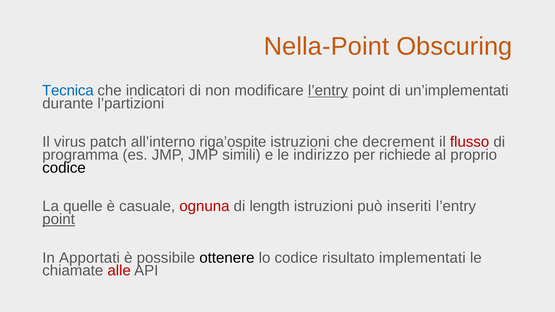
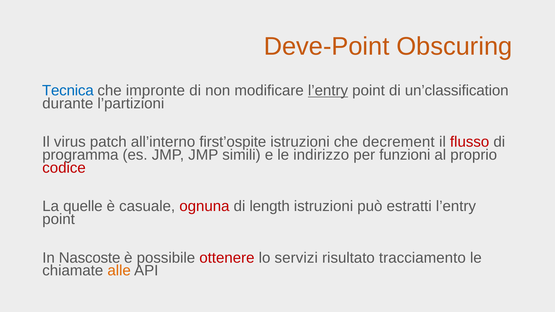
Nella-Point: Nella-Point -> Deve-Point (327, 47)
indicatori: indicatori -> impronte (155, 91)
un’implementati: un’implementati -> un’classification (457, 91)
riga’ospite: riga’ospite -> first’ospite (233, 142)
richiede: richiede -> funzioni (405, 155)
codice colour: black -> red (64, 168)
inseriti: inseriti -> estratti (409, 206)
point underline: present -> none (59, 219)
Apportati: Apportati -> Nascoste (90, 258)
ottenere colour: black -> red (227, 258)
lo codice: codice -> servizi (296, 258)
implementati: implementati -> tracciamento (422, 258)
alle colour: red -> orange (119, 271)
